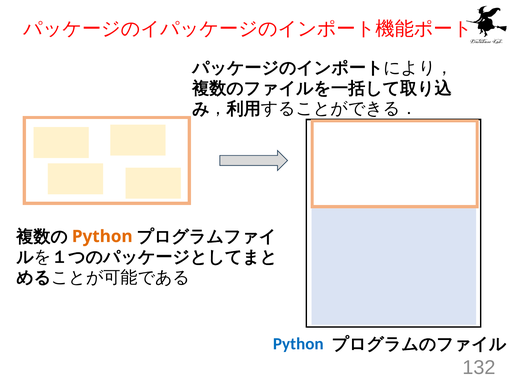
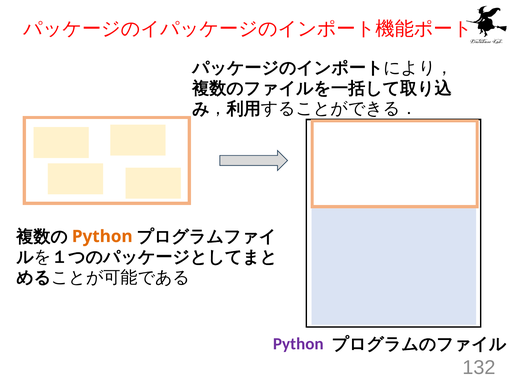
Python colour: blue -> purple (298, 344)
